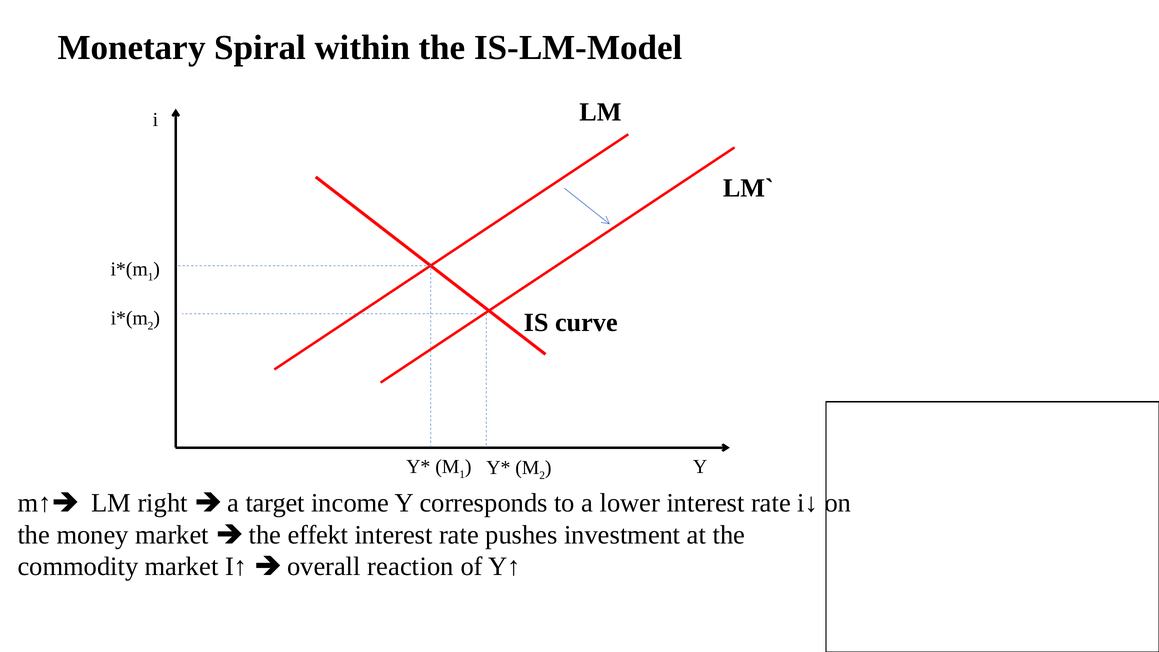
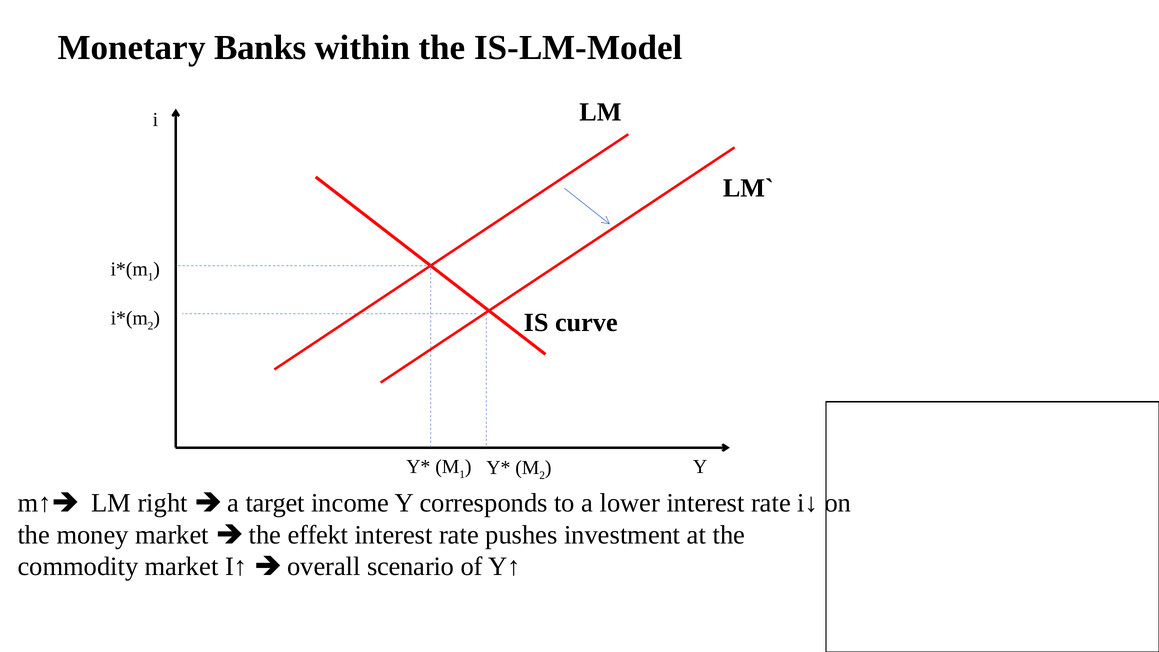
Spiral: Spiral -> Banks (260, 48)
reaction: reaction -> scenario (411, 567)
